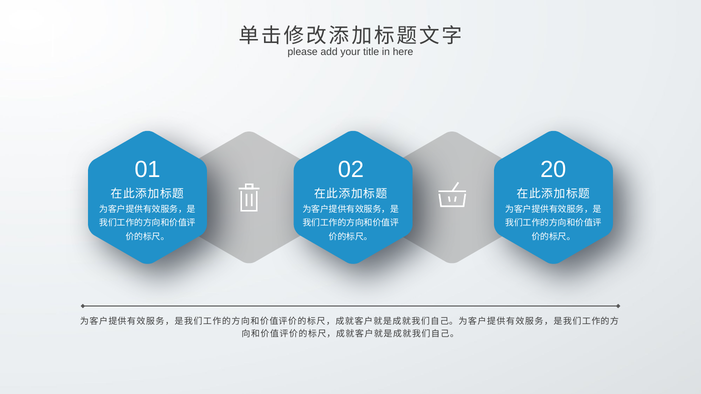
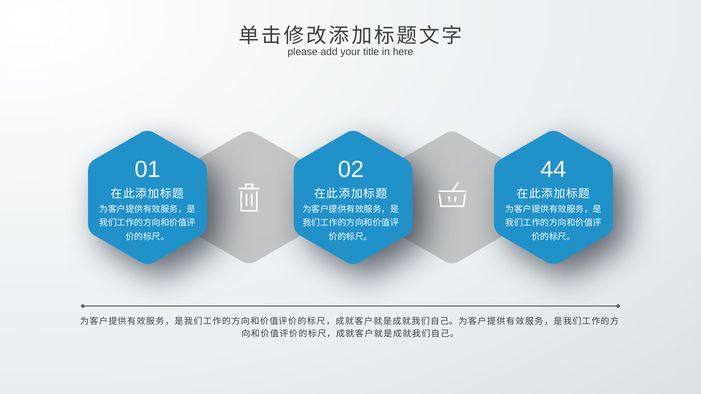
20: 20 -> 44 (553, 169)
